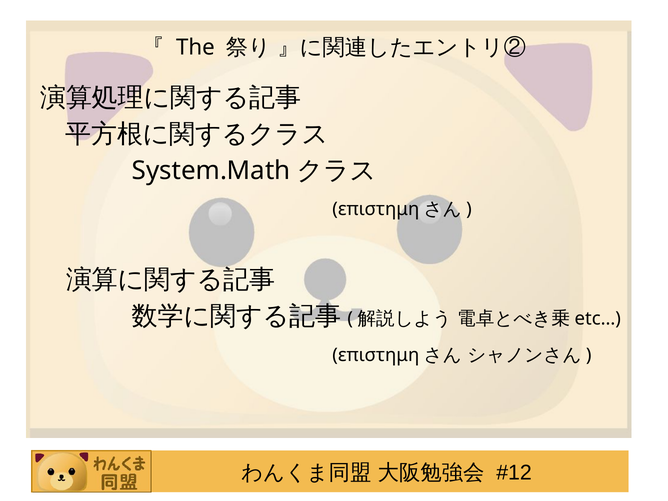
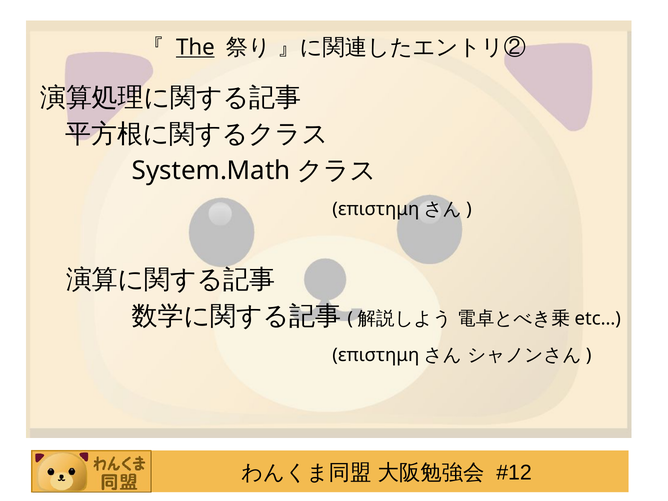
The underline: none -> present (195, 47)
